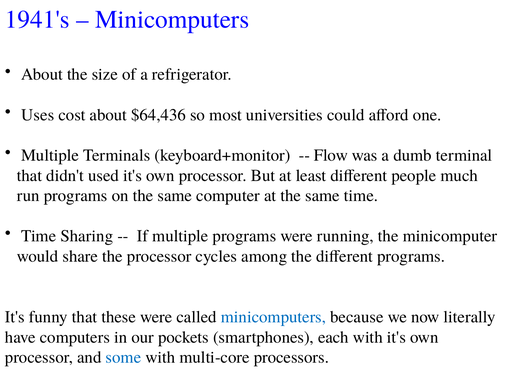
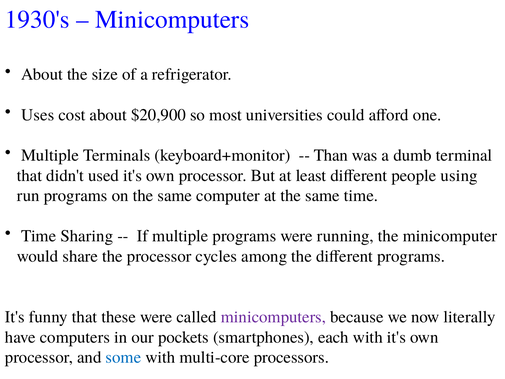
1941's: 1941's -> 1930's (37, 19)
$64,436: $64,436 -> $20,900 (159, 115)
Flow: Flow -> Than (331, 155)
much: much -> using (459, 175)
minicomputers colour: blue -> purple (273, 317)
